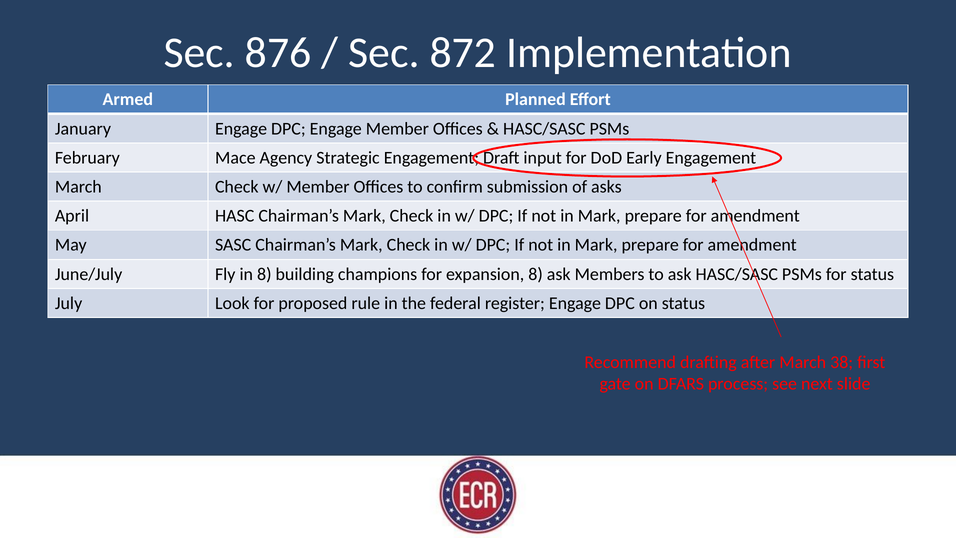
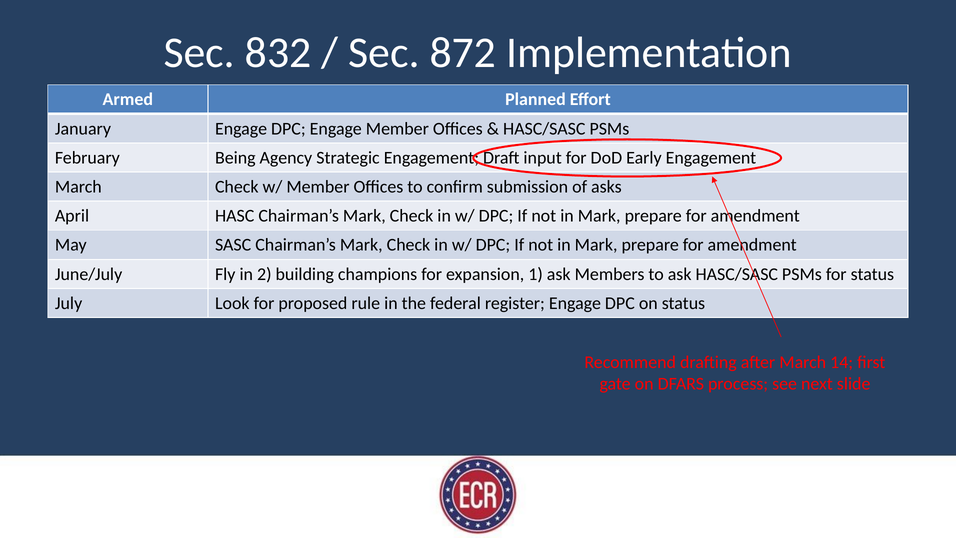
876: 876 -> 832 (278, 53)
Mace: Mace -> Being (235, 158)
in 8: 8 -> 2 (264, 274)
expansion 8: 8 -> 1 (536, 274)
38: 38 -> 14 (842, 362)
